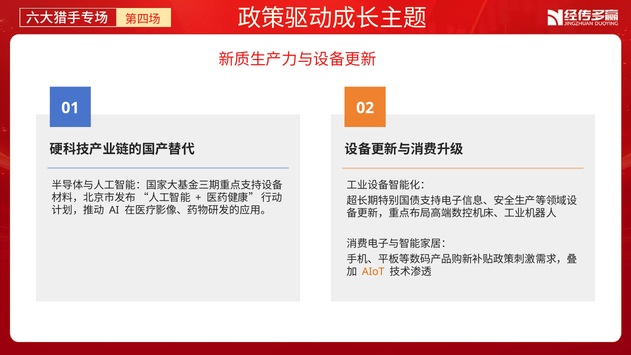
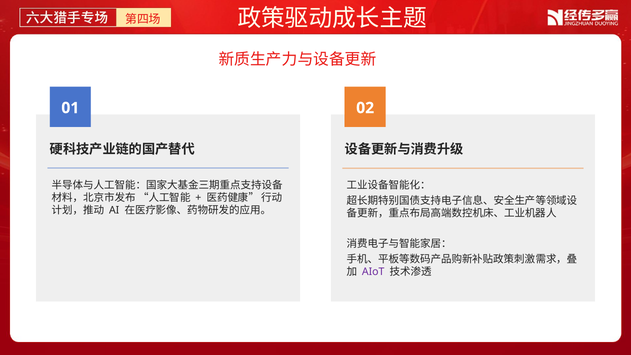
AIoT colour: orange -> purple (373, 272)
